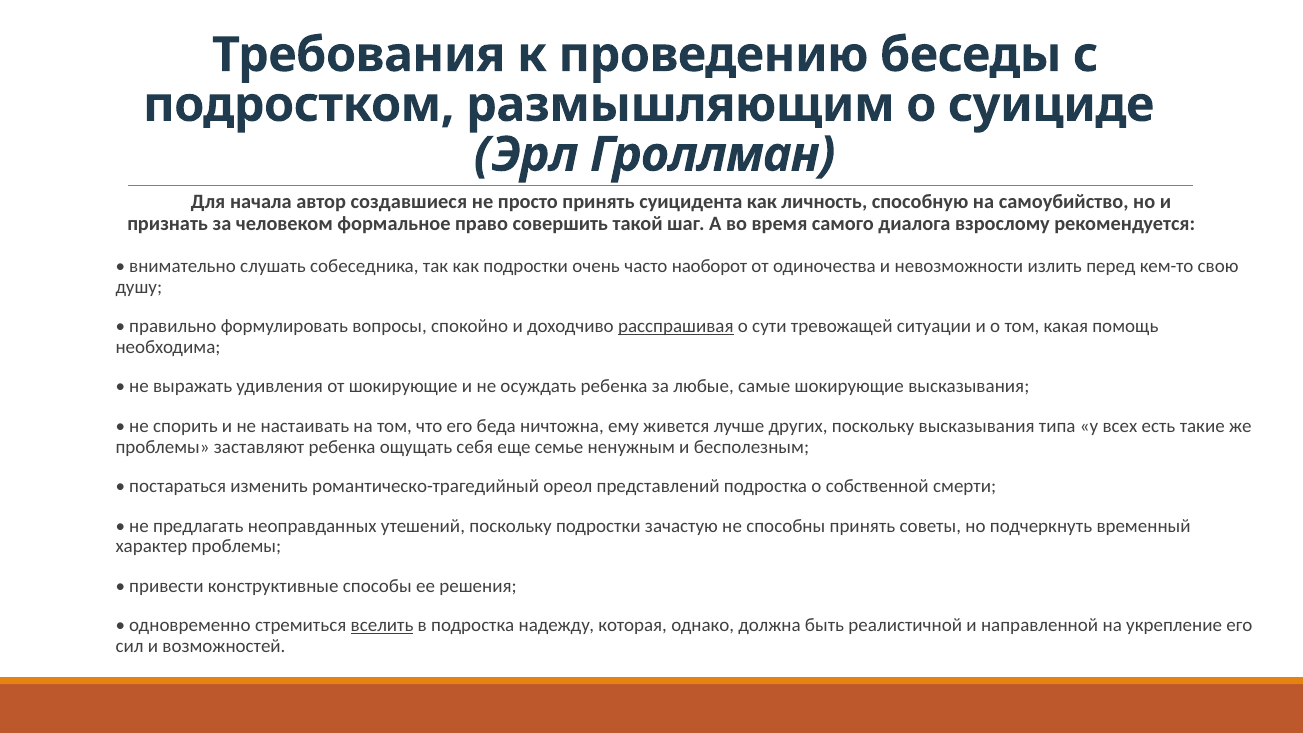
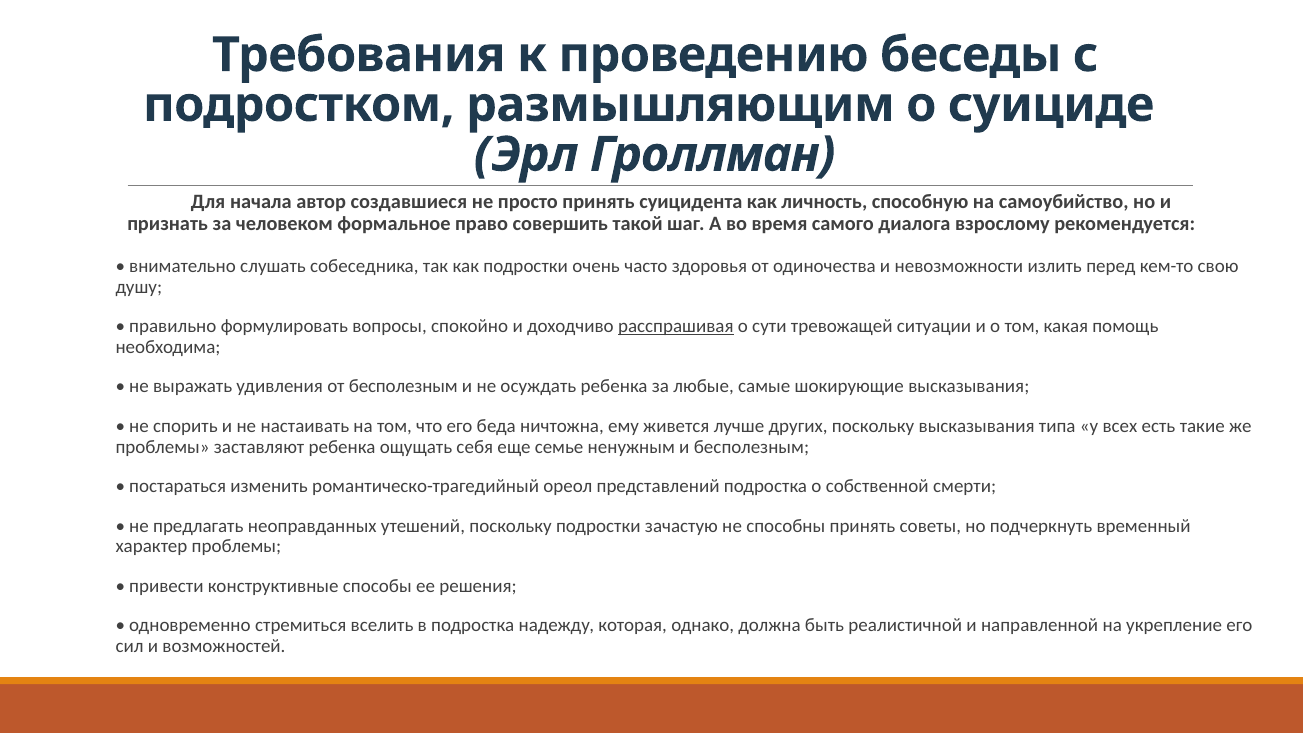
наоборот: наоборот -> здоровья (709, 266)
от шокирующие: шокирующие -> бесполезным (403, 387)
вселить underline: present -> none (382, 625)
